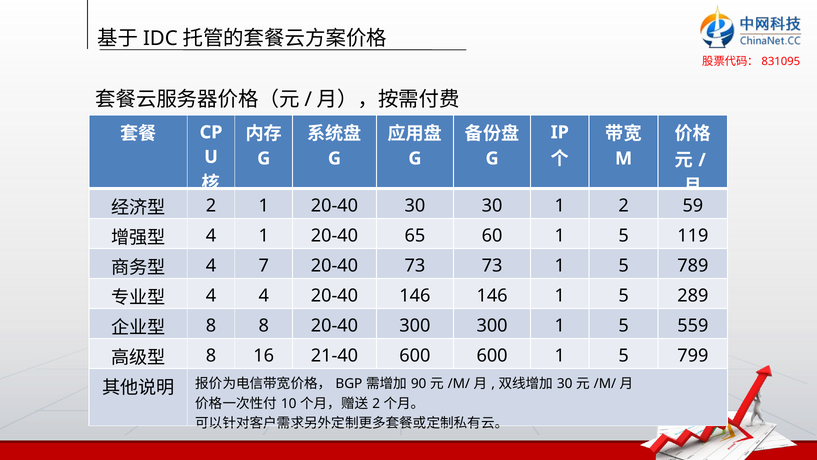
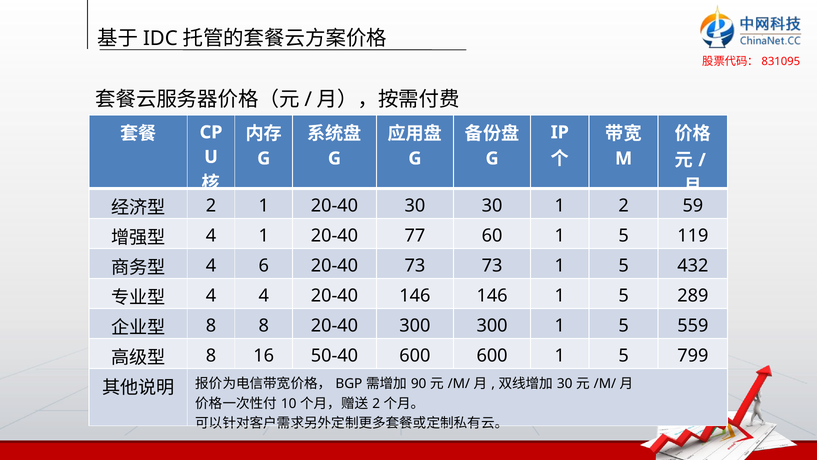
65: 65 -> 77 (415, 236)
7: 7 -> 6 (264, 266)
789: 789 -> 432 (693, 266)
21-40: 21-40 -> 50-40 (334, 356)
